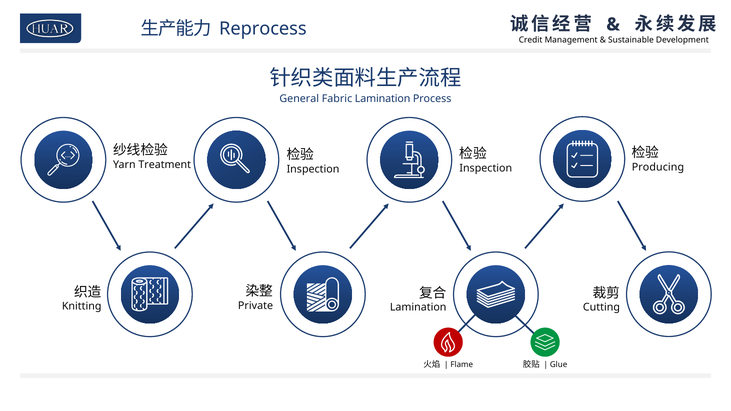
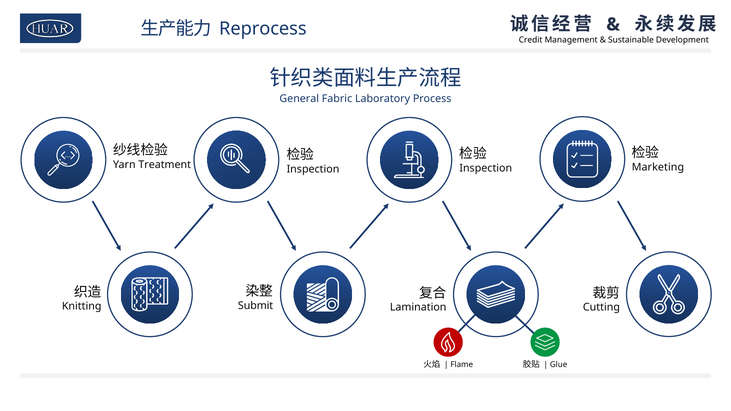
Fabric Lamination: Lamination -> Laboratory (383, 99)
Producing: Producing -> Marketing (658, 167)
Private: Private -> Submit (256, 306)
